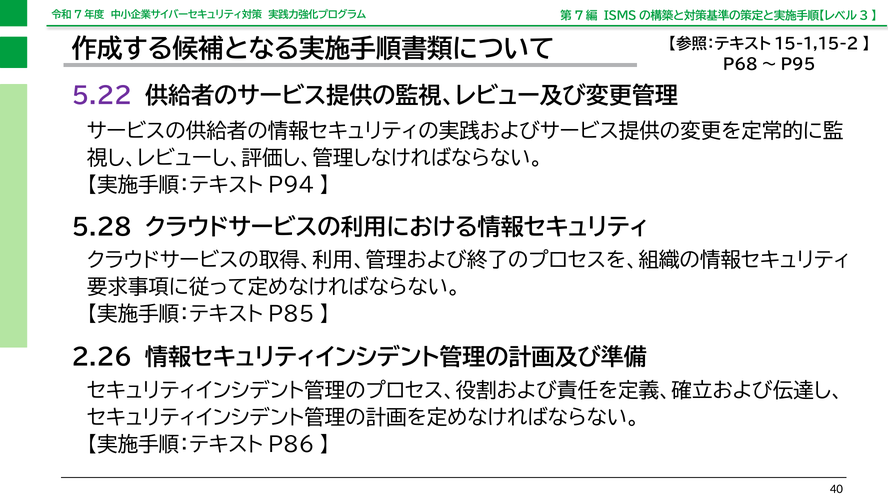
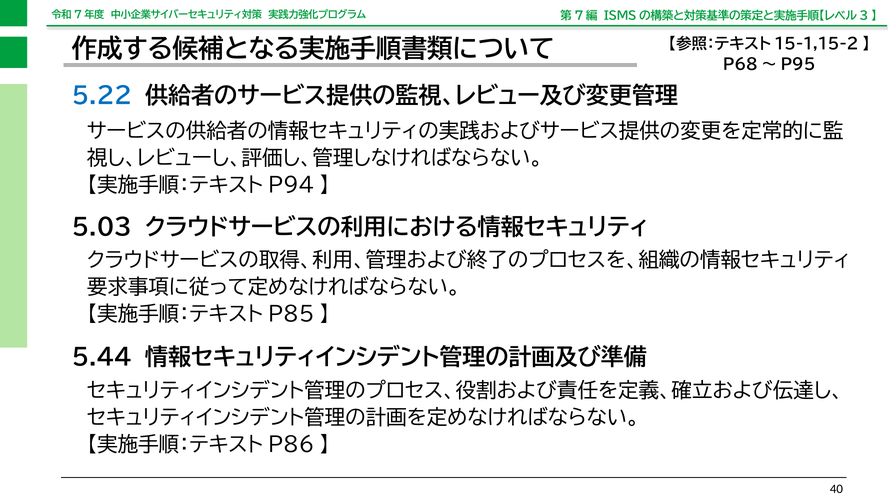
5.22 colour: purple -> blue (102, 96)
5.28: 5.28 -> 5.03 (102, 227)
2.26: 2.26 -> 5.44 (102, 357)
